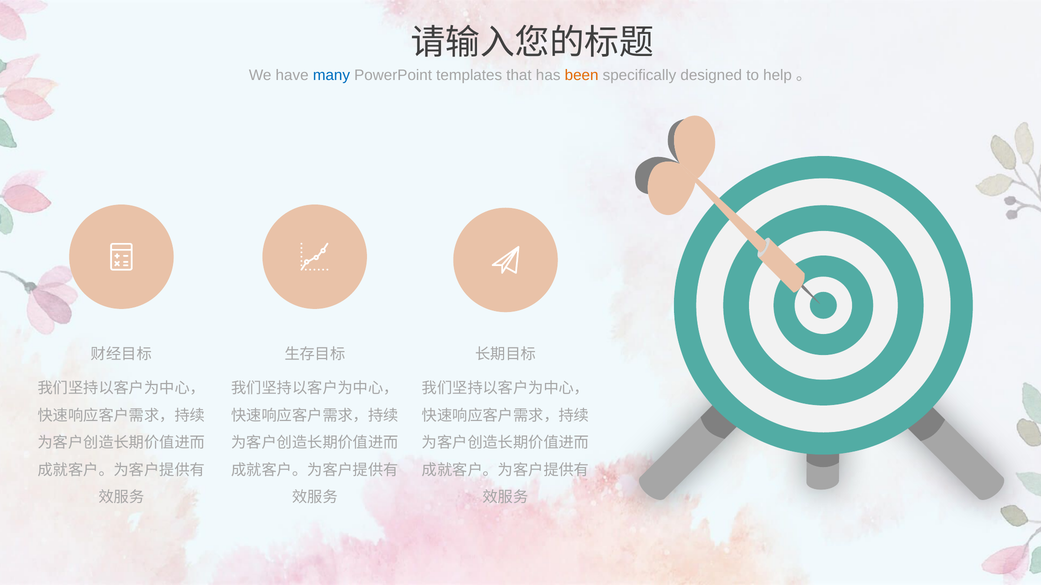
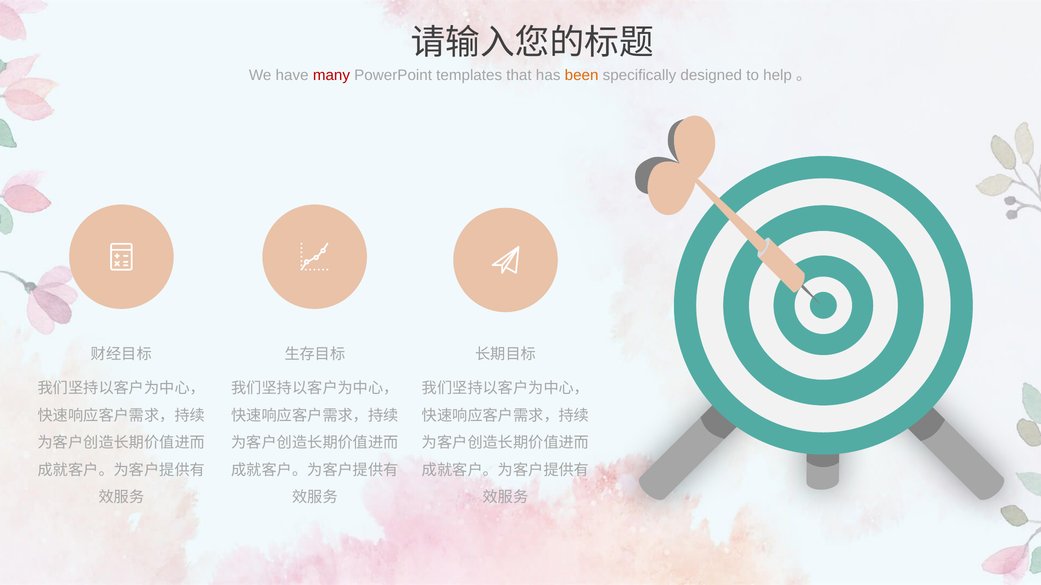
many colour: blue -> red (331, 76)
